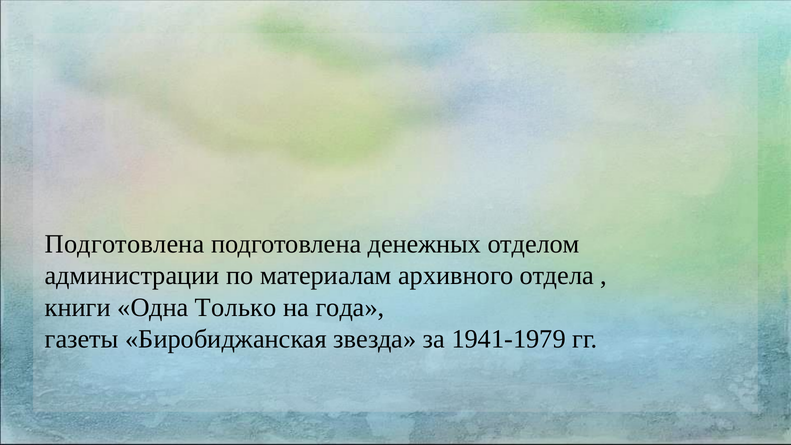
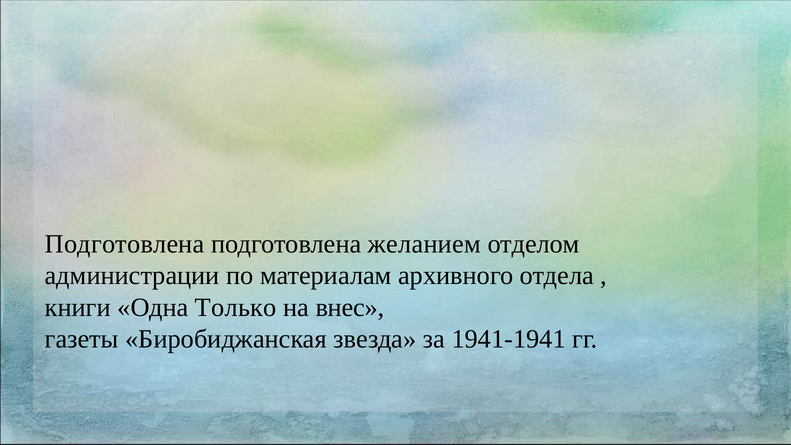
денежных: денежных -> желанием (424, 244)
года: года -> внес (350, 307)
1941-1979: 1941-1979 -> 1941-1941 (509, 339)
